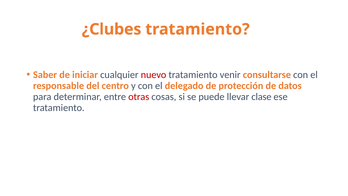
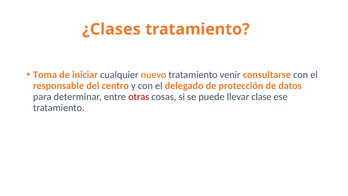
¿Clubes: ¿Clubes -> ¿Clases (111, 29)
Saber: Saber -> Toma (45, 75)
nuevo colour: red -> orange (154, 75)
